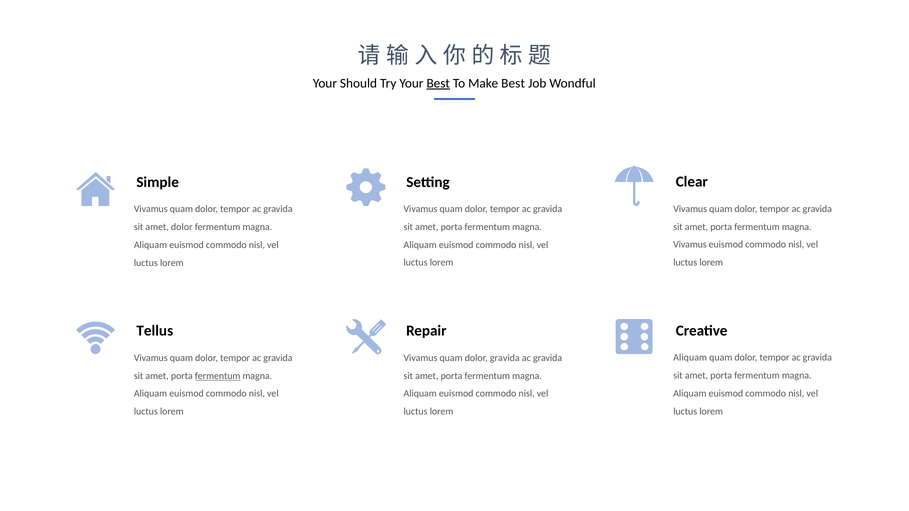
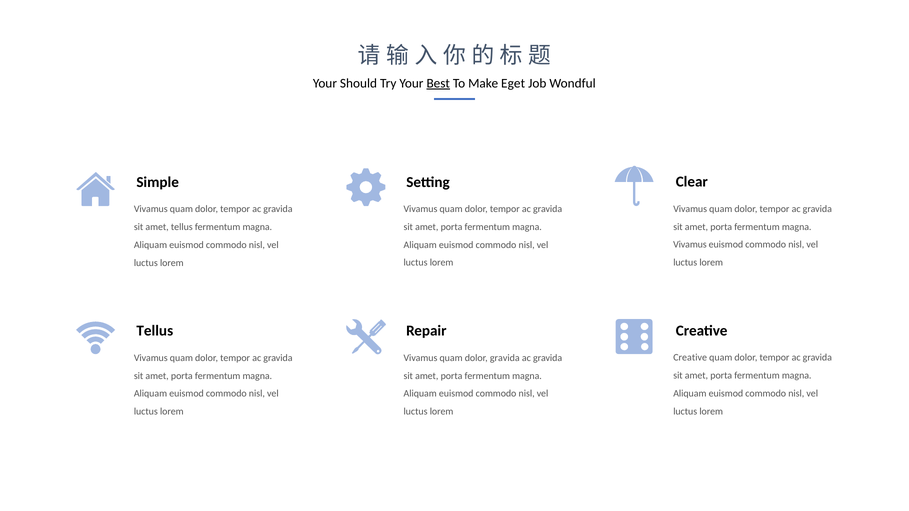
Make Best: Best -> Eget (513, 83)
amet dolor: dolor -> tellus (182, 227)
Aliquam: Aliquam -> Creative (690, 358)
fermentum underline: present -> none (218, 376)
